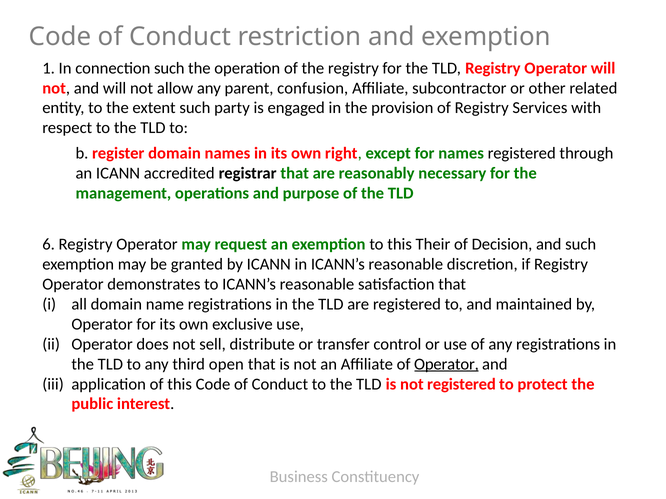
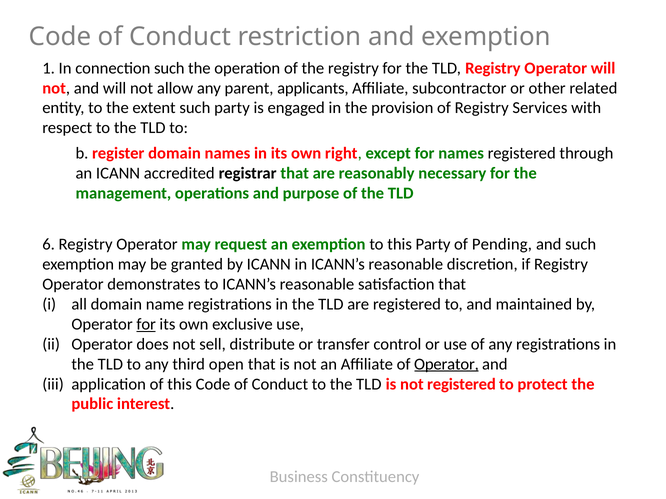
confusion: confusion -> applicants (313, 88)
this Their: Their -> Party (433, 245)
Decision: Decision -> Pending (502, 245)
for underline: none -> present (146, 324)
